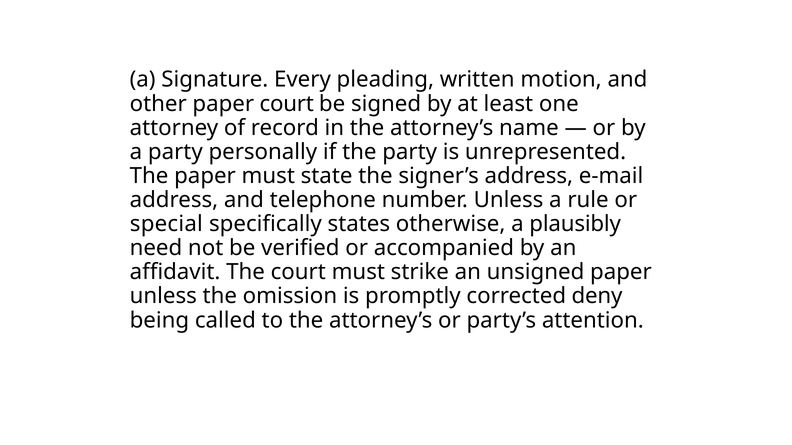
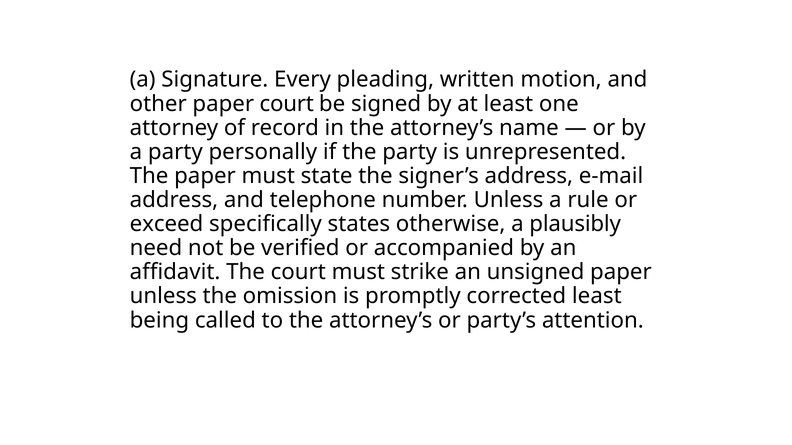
special: special -> exceed (167, 224)
corrected deny: deny -> least (597, 296)
